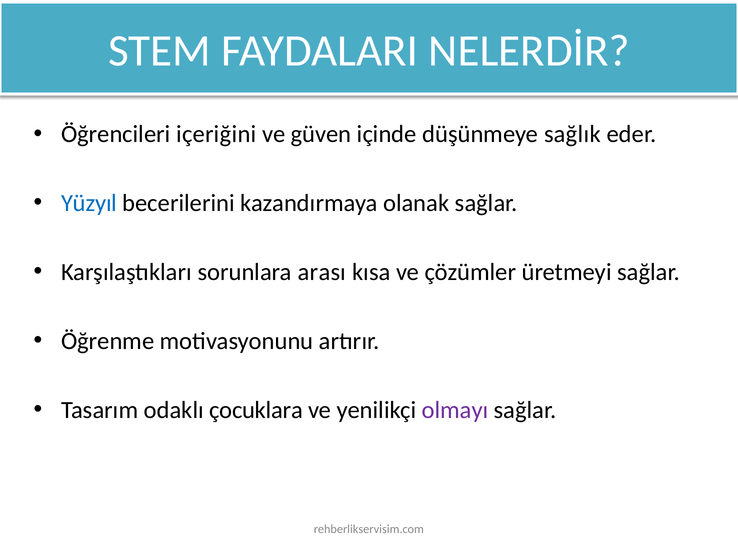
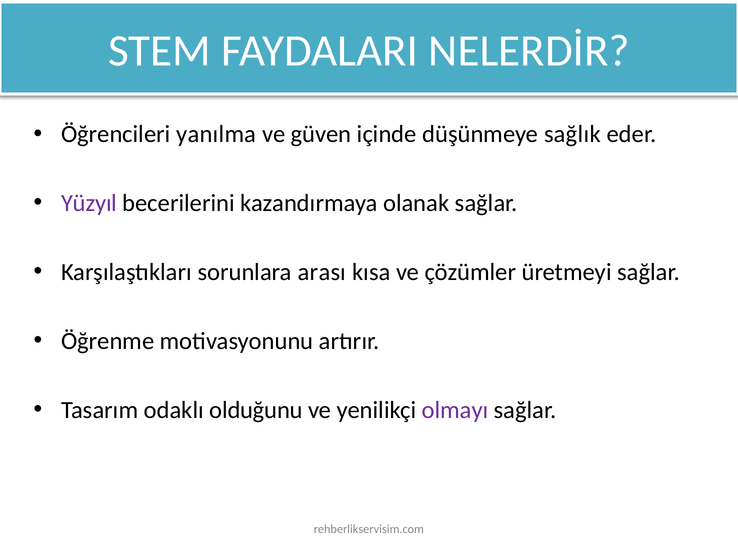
içeriğini: içeriğini -> yanılma (216, 134)
Yüzyıl colour: blue -> purple (89, 203)
çocuklara: çocuklara -> olduğunu (256, 410)
